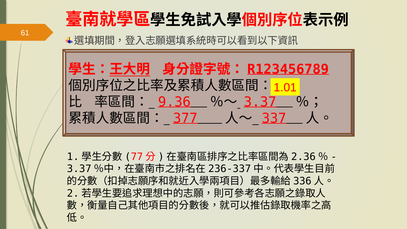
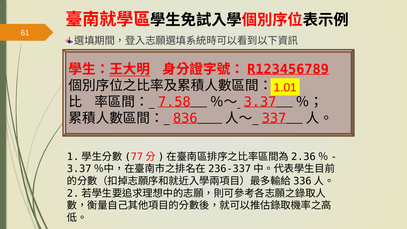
9.36: 9.36 -> 7.58 (174, 102)
377: 377 -> 836 (185, 118)
